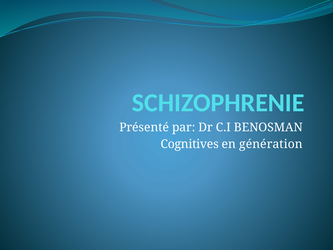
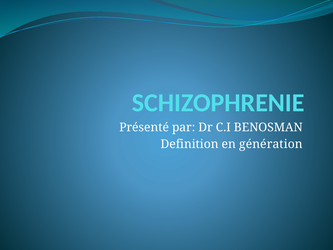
Cognitives: Cognitives -> Definition (190, 144)
